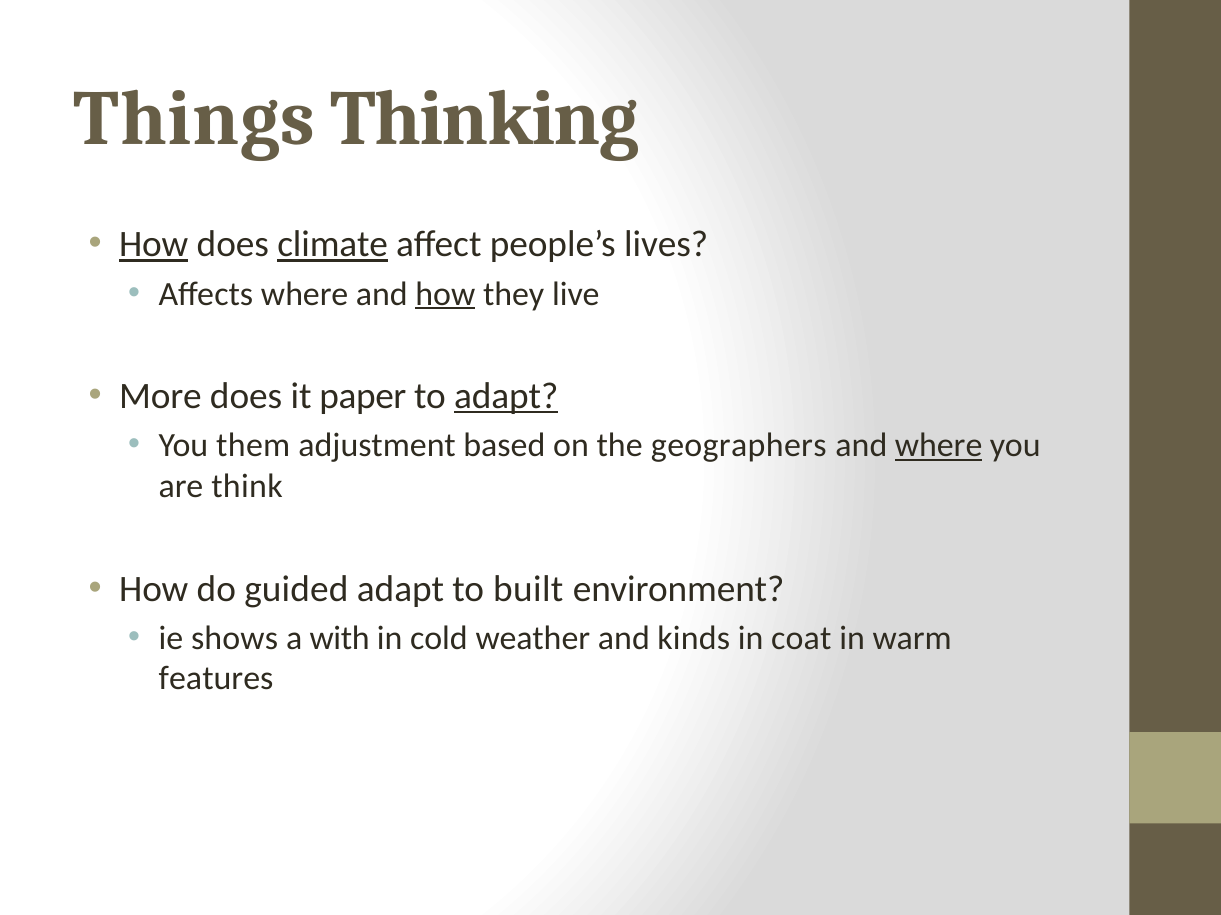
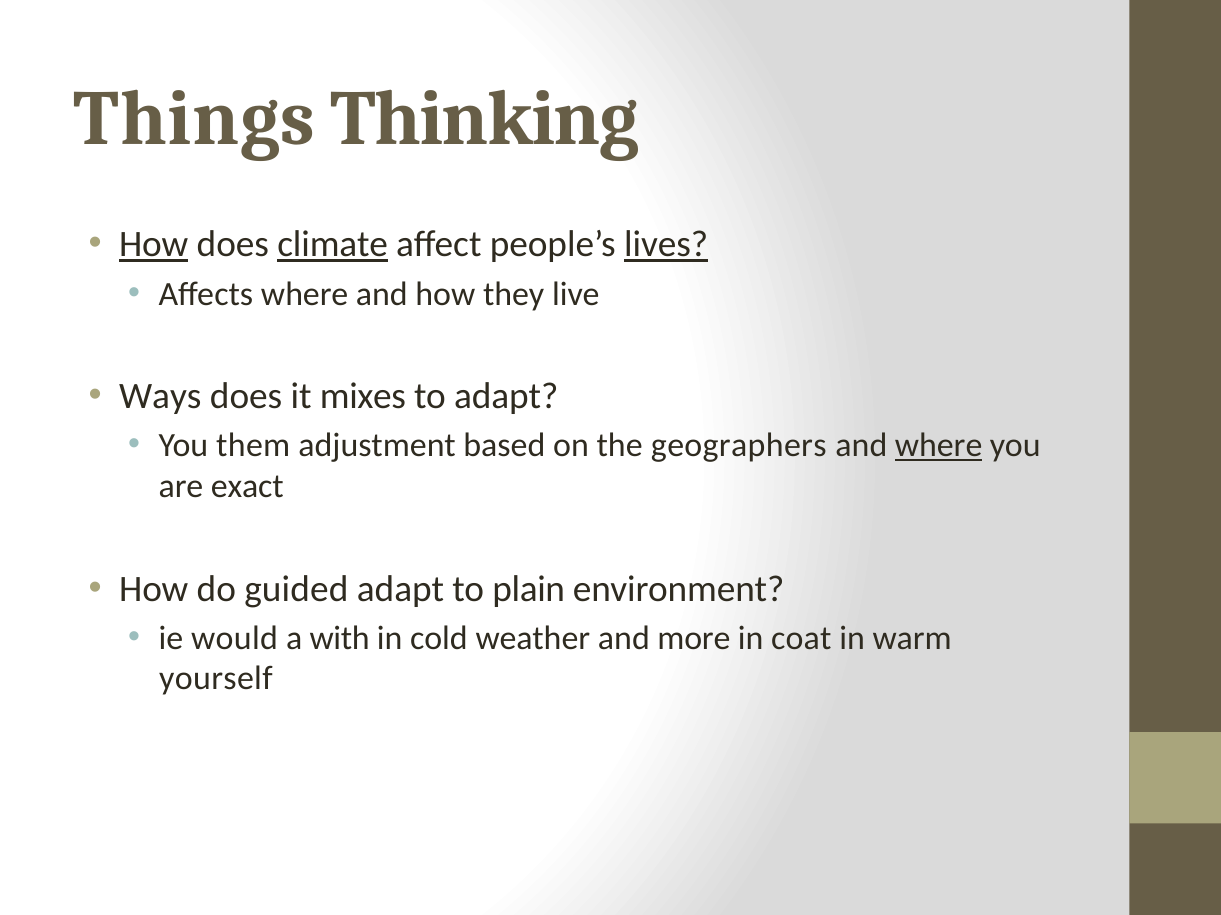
lives underline: none -> present (666, 245)
how underline: present -> none (445, 294)
More: More -> Ways (160, 397)
paper: paper -> mixes (363, 397)
adapt underline: present -> none (506, 397)
think: think -> exact (247, 487)
built: built -> plain (529, 589)
shows: shows -> would (234, 639)
kinds: kinds -> more (694, 639)
features: features -> yourself (216, 679)
